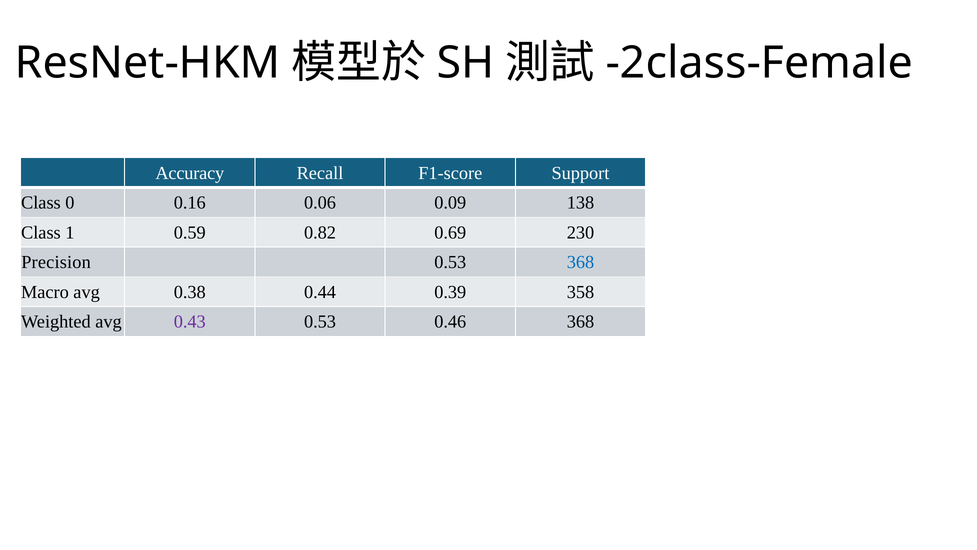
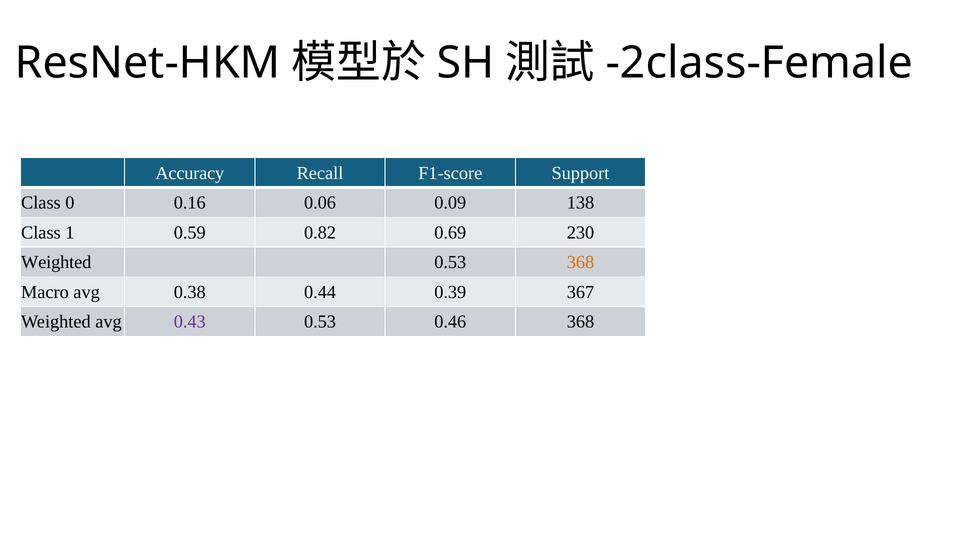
Precision: Precision -> Weighted (56, 262)
368 colour: blue -> orange (581, 262)
358: 358 -> 367 (581, 292)
